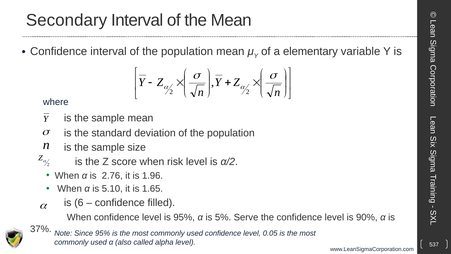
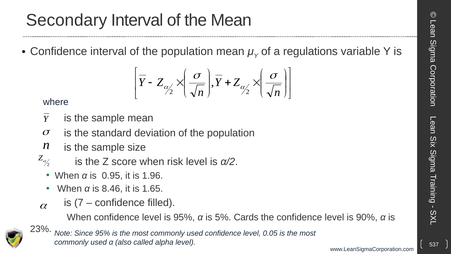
elementary: elementary -> regulations (310, 52)
2.76: 2.76 -> 0.95 (112, 175)
5.10: 5.10 -> 8.46 (112, 189)
6: 6 -> 7 (79, 202)
Serve: Serve -> Cards (246, 217)
37%: 37% -> 23% (41, 229)
